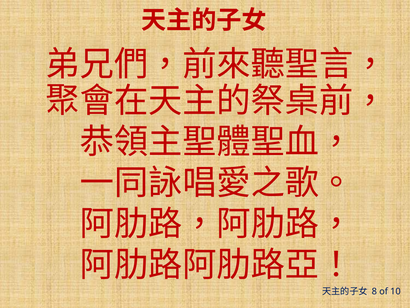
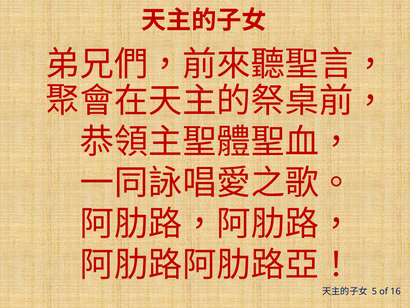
8: 8 -> 5 (374, 291)
10: 10 -> 16 (395, 291)
